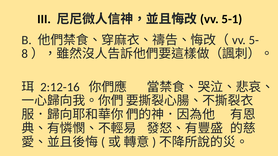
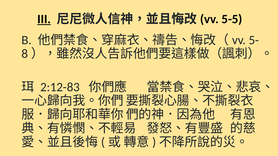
III underline: none -> present (44, 19)
5-1: 5-1 -> 5-5 (232, 19)
2:12-16: 2:12-16 -> 2:12-83 (60, 87)
